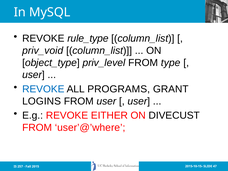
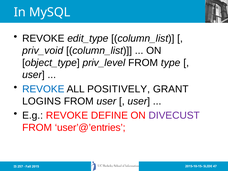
rule_type: rule_type -> edit_type (88, 38)
PROGRAMS: PROGRAMS -> POSITIVELY (119, 89)
EITHER: EITHER -> DEFINE (109, 115)
DIVECUST colour: black -> purple (174, 115)
user’@’where: user’@’where -> user’@’entries (90, 128)
